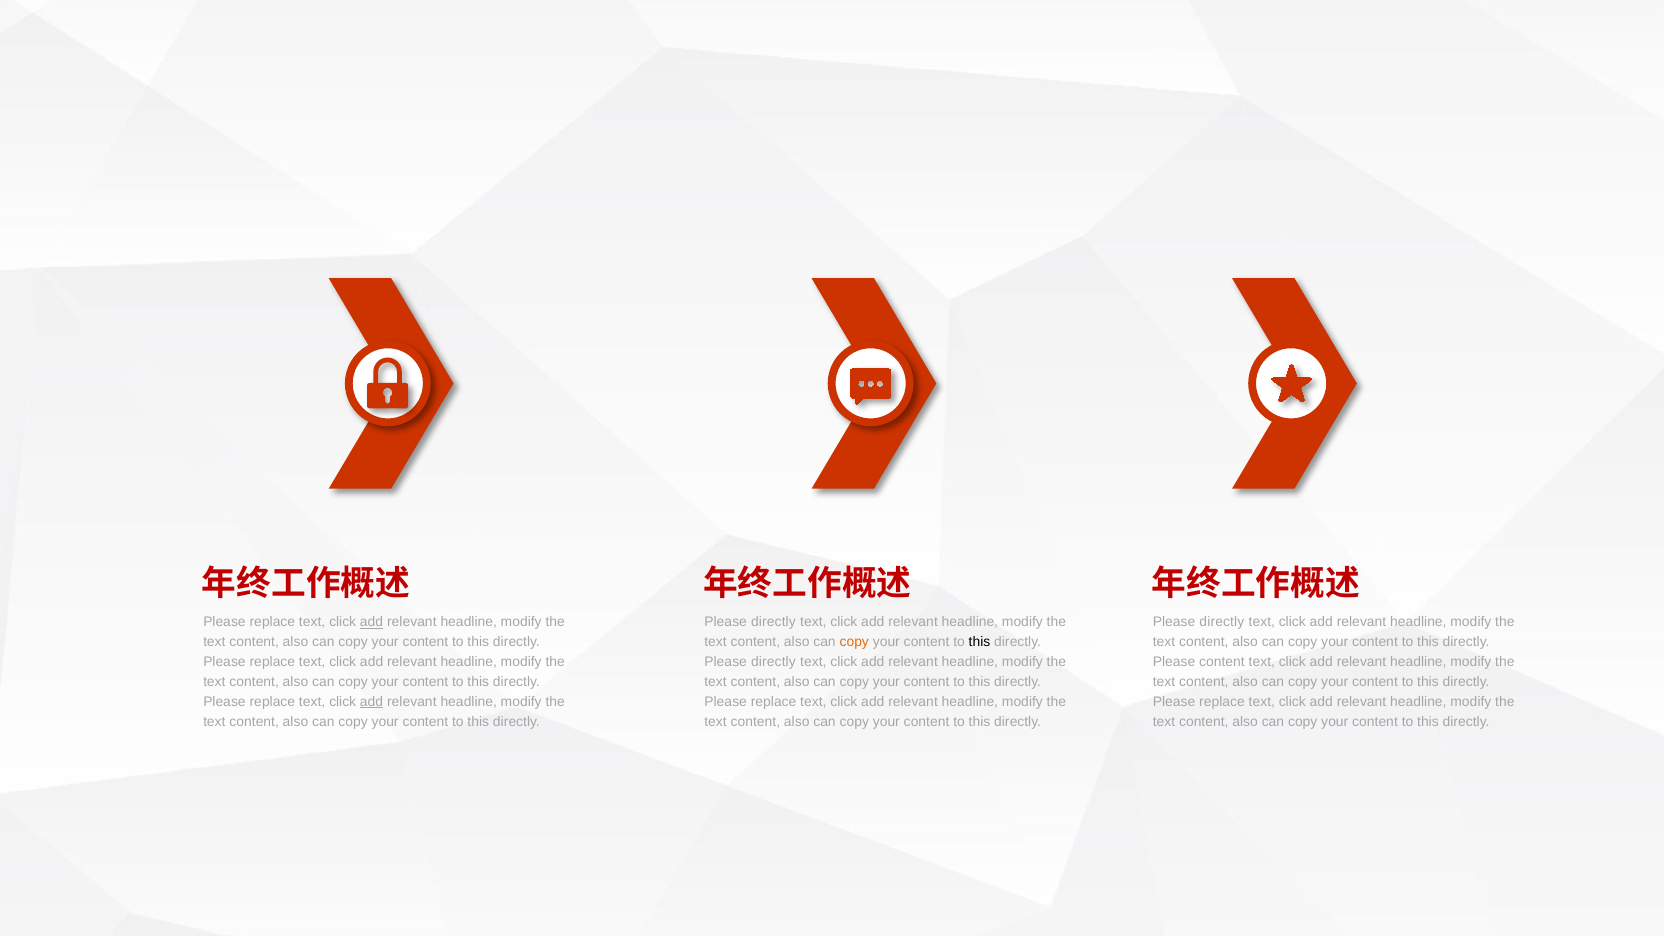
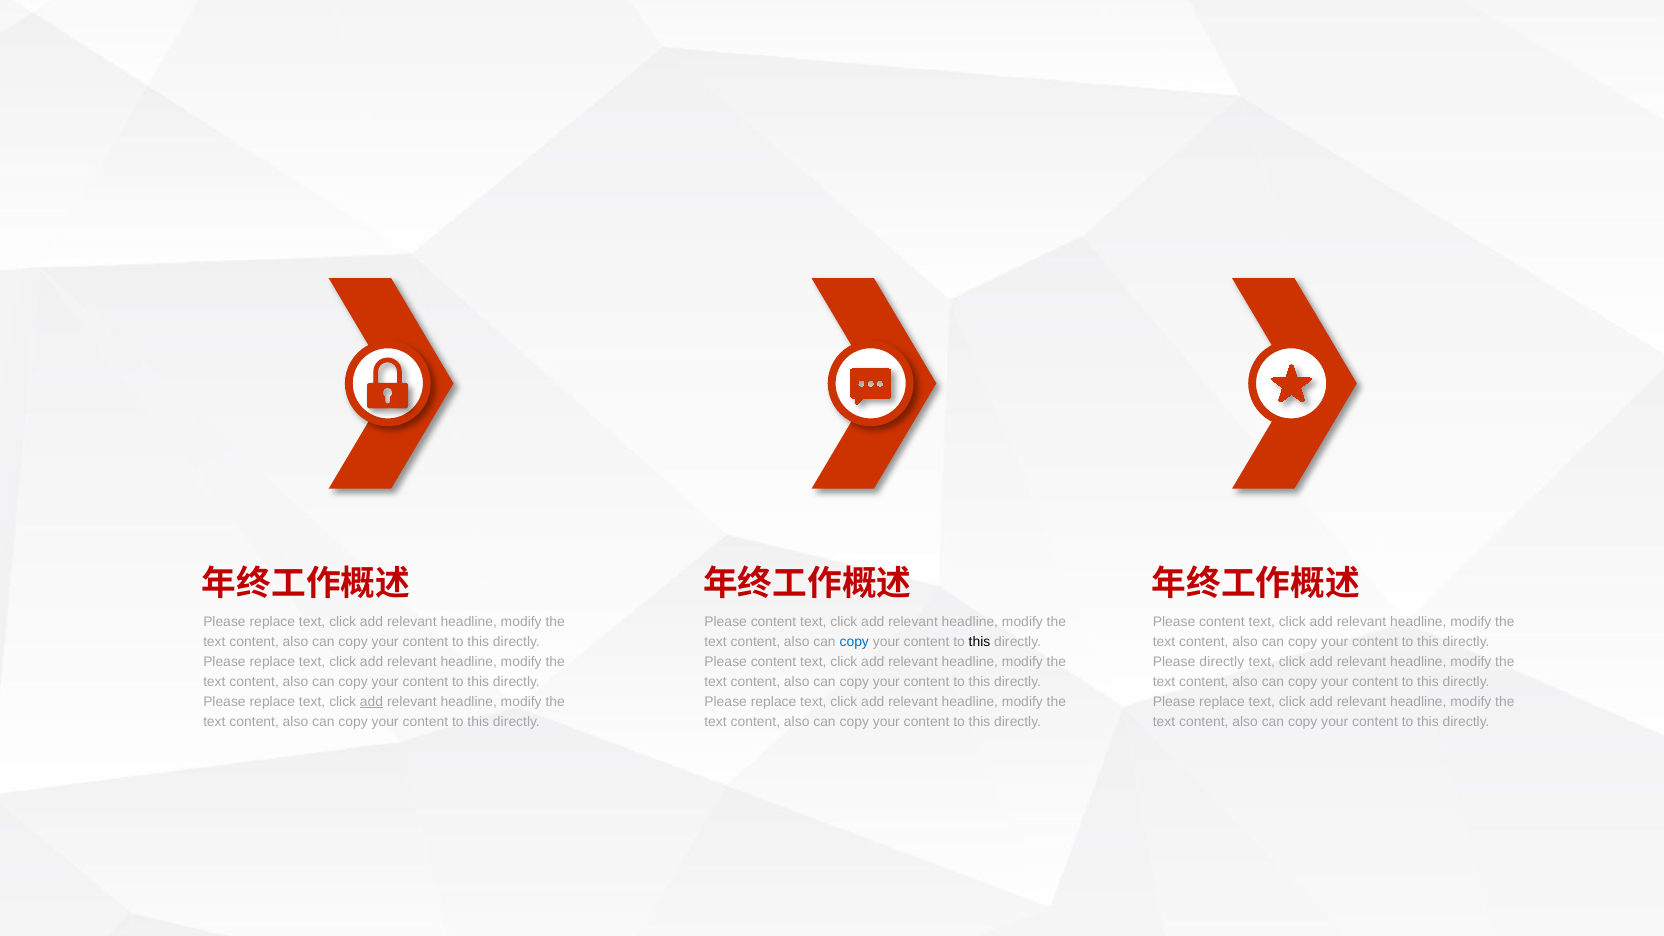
add underline: present -> none (372, 622)
directly: directly -> content (774, 622)
directly: directly -> content (1222, 622)
copy colour: orange -> blue (854, 642)
directly: directly -> content (774, 662)
Please content: content -> directly (1222, 662)
